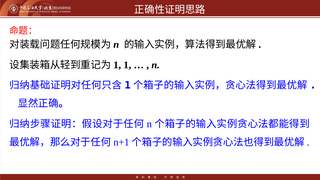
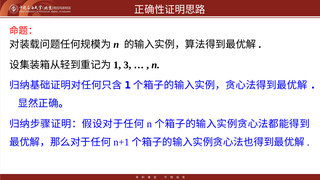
1: 1 -> 3 (127, 65)
